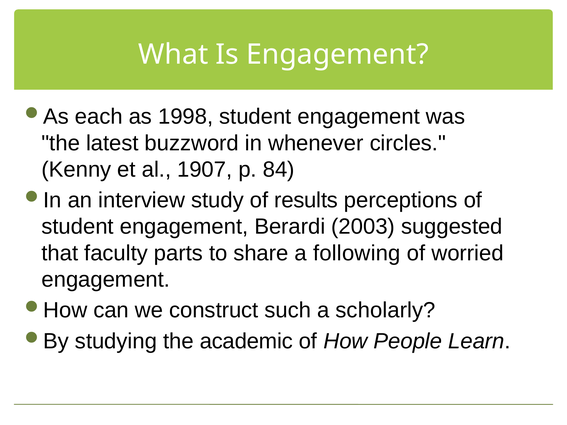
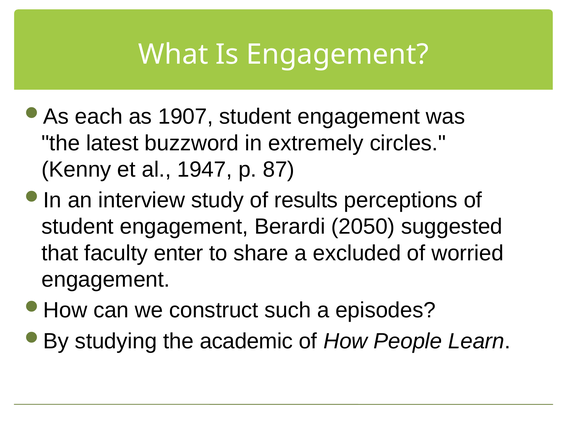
1998: 1998 -> 1907 (186, 117)
whenever: whenever -> extremely (316, 143)
1907: 1907 -> 1947 (205, 170)
84: 84 -> 87 (279, 170)
2003: 2003 -> 2050 (363, 227)
parts: parts -> enter (179, 253)
following: following -> excluded (357, 253)
scholarly: scholarly -> episodes (386, 310)
